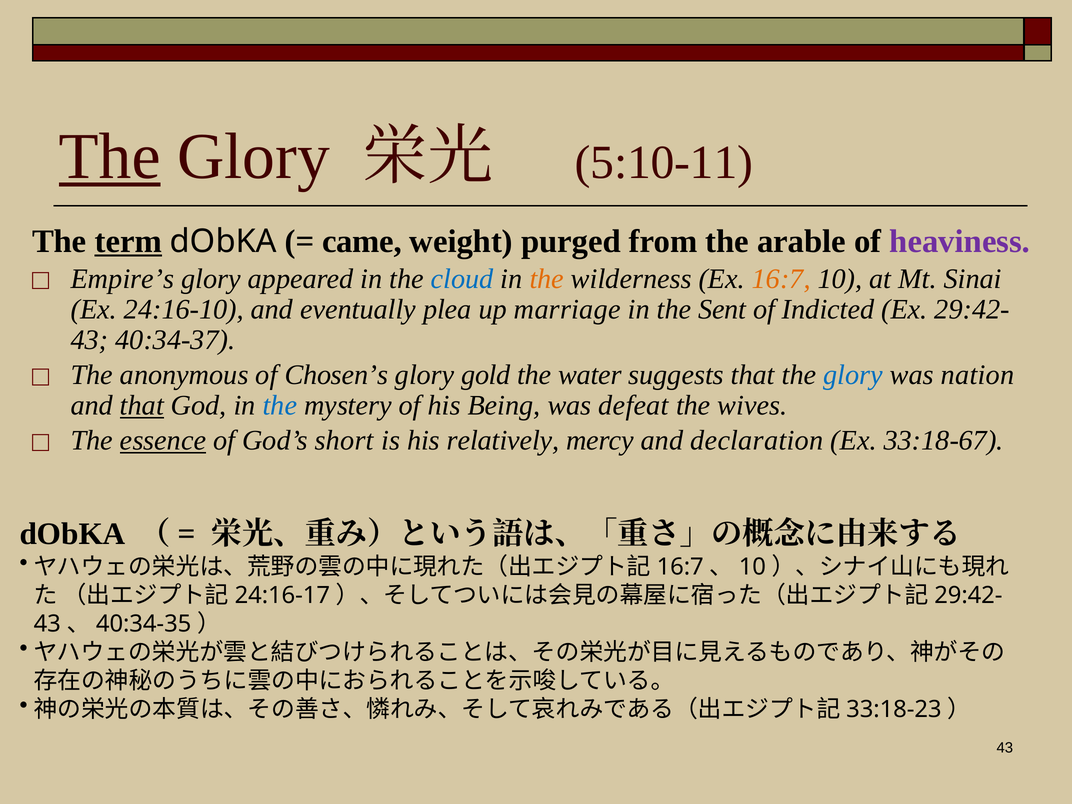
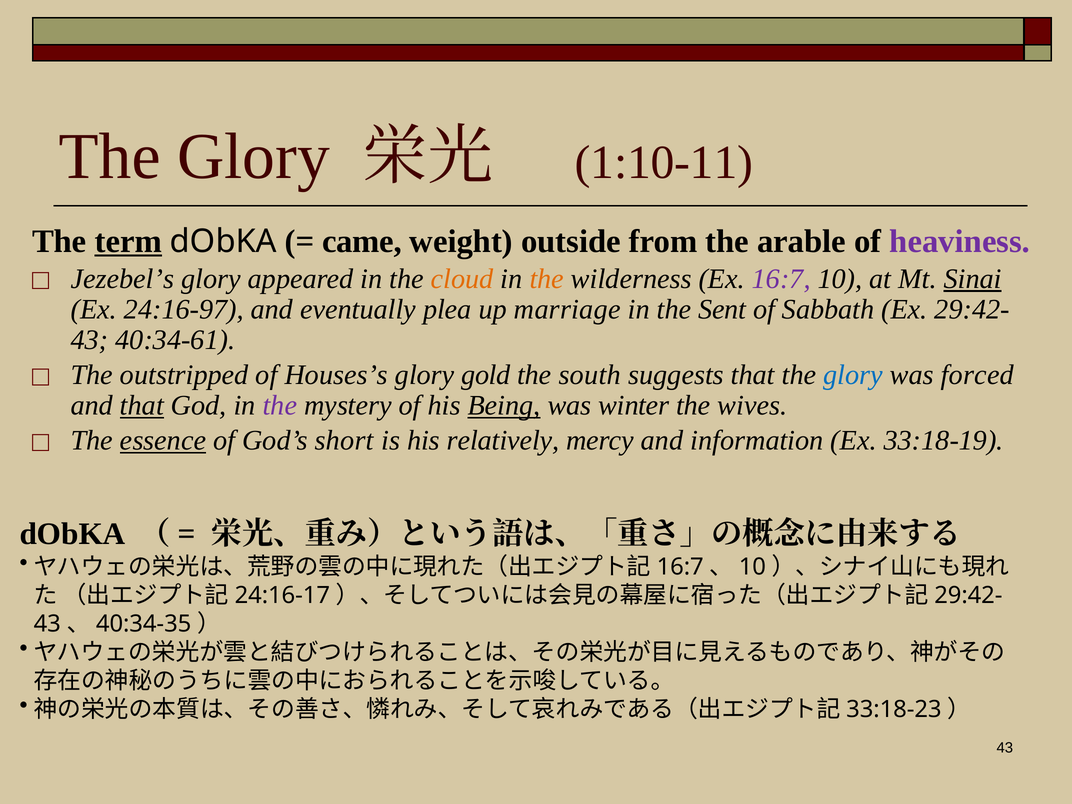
The underline: present -> none (110, 156)
5:10-11: 5:10-11 -> 1:10-11 (664, 162)
purged: purged -> outside (571, 241)
Empire’s: Empire’s -> Jezebel’s (122, 279)
cloud colour: blue -> orange (462, 279)
16:7 colour: orange -> purple (781, 279)
Sinai underline: none -> present (973, 279)
24:16-10: 24:16-10 -> 24:16-97 (184, 309)
Indicted: Indicted -> Sabbath (828, 309)
40:34-37: 40:34-37 -> 40:34-61 (175, 340)
anonymous: anonymous -> outstripped (184, 375)
Chosen’s: Chosen’s -> Houses’s (336, 375)
water: water -> south (590, 375)
nation: nation -> forced (977, 375)
the colour: blue -> purple (280, 405)
Being underline: none -> present (504, 405)
defeat: defeat -> winter (634, 405)
declaration: declaration -> information (757, 441)
33:18-67: 33:18-67 -> 33:18-19 (944, 441)
